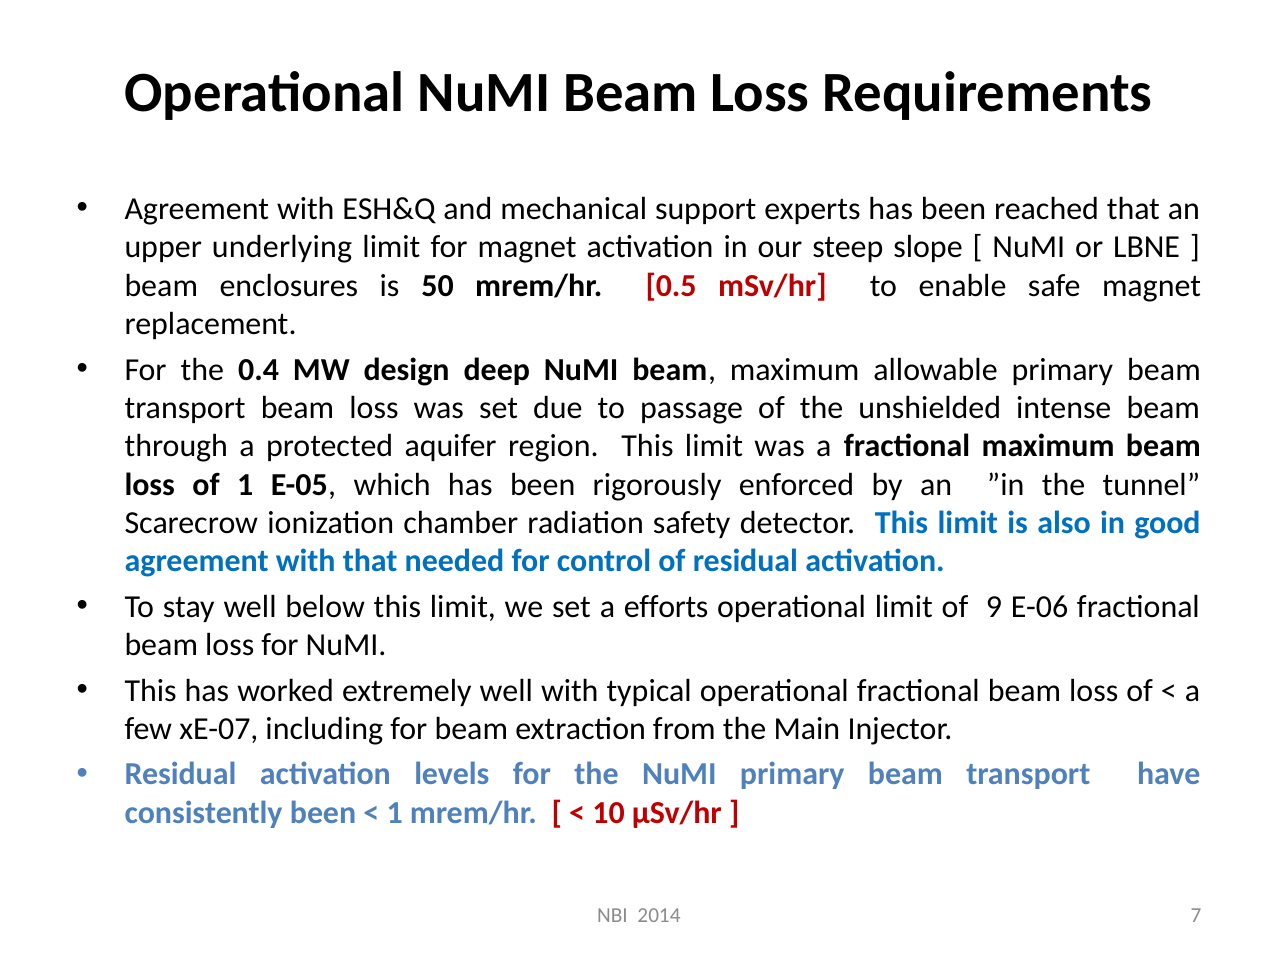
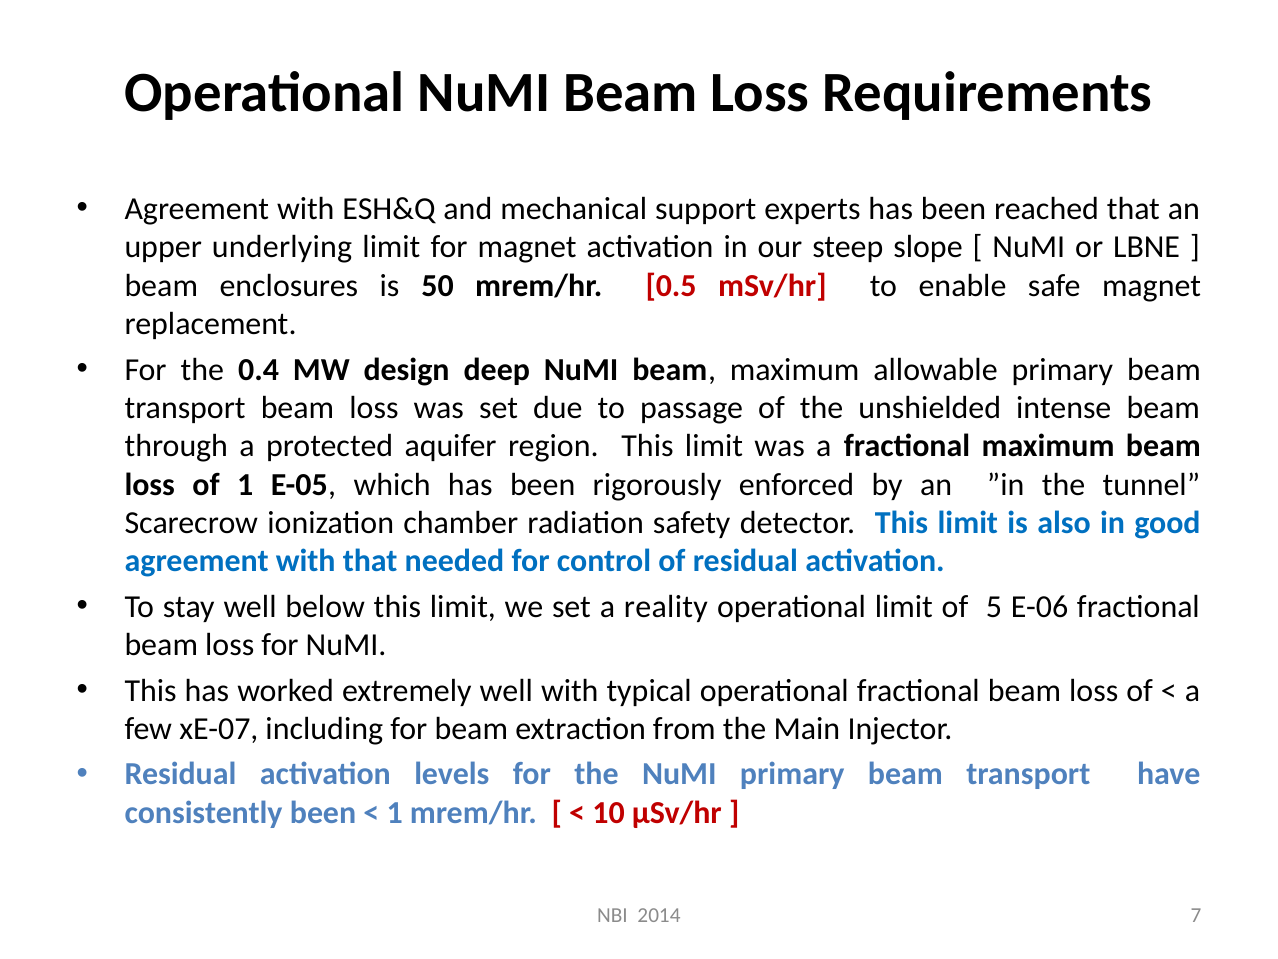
efforts: efforts -> reality (666, 606)
9: 9 -> 5 (994, 606)
